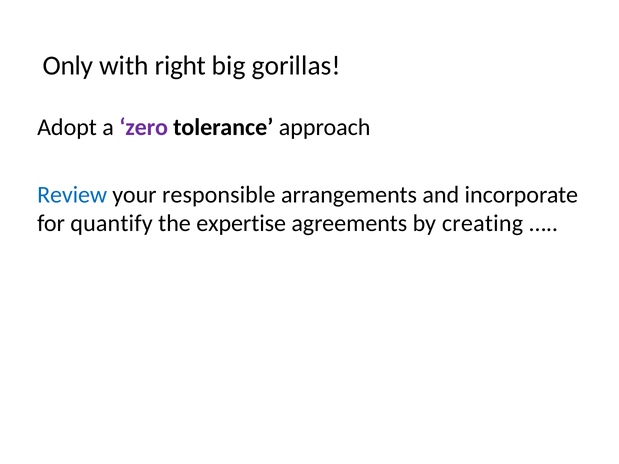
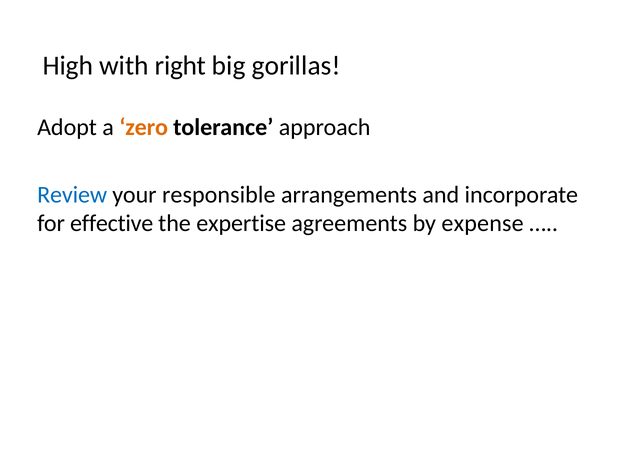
Only: Only -> High (68, 66)
zero colour: purple -> orange (144, 128)
quantify: quantify -> effective (112, 224)
creating: creating -> expense (483, 224)
